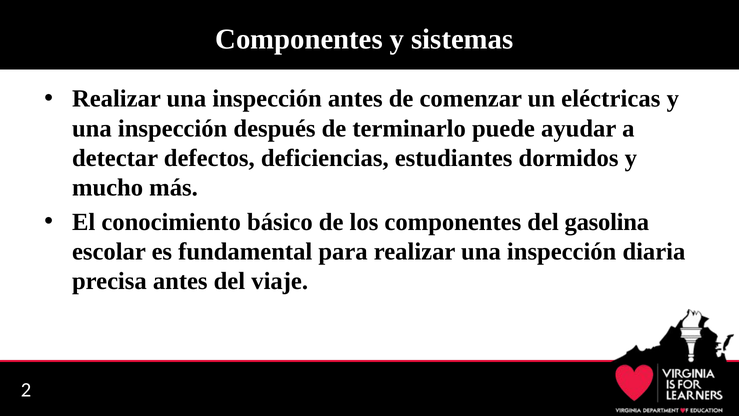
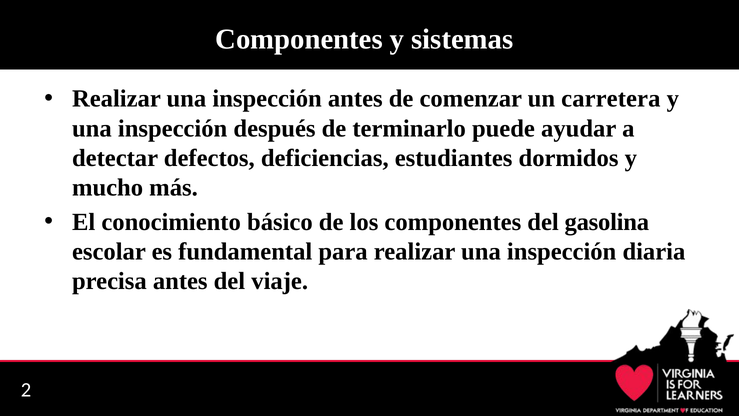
eléctricas: eléctricas -> carretera (611, 99)
